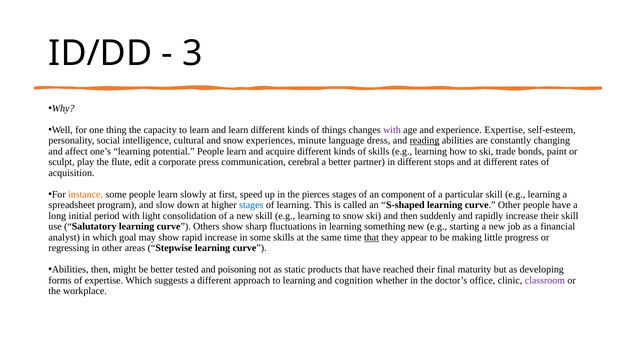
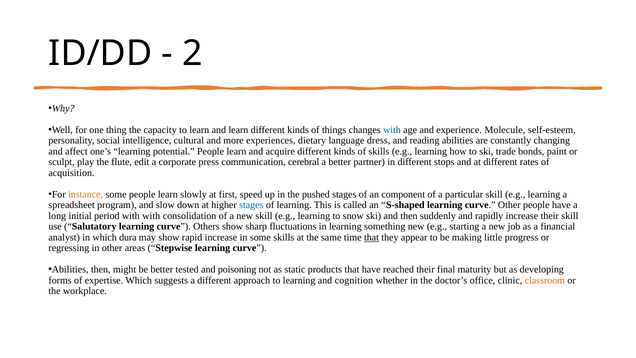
3: 3 -> 2 (193, 53)
with colour: purple -> blue (392, 130)
experience Expertise: Expertise -> Molecule (505, 130)
and snow: snow -> more (234, 141)
minute: minute -> dietary (312, 141)
reading underline: present -> none (425, 141)
pierces: pierces -> pushed (316, 194)
with light: light -> with (151, 216)
goal: goal -> dura (128, 237)
classroom colour: purple -> orange (545, 280)
